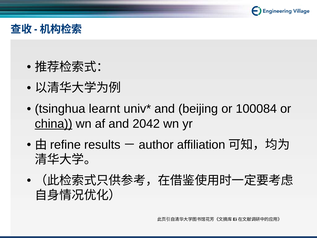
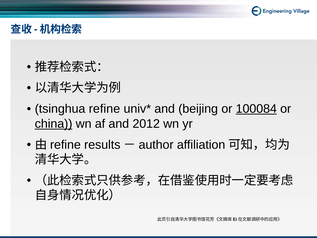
tsinghua learnt: learnt -> refine (104, 109)
100084 underline: none -> present (256, 109)
2042: 2042 -> 2012 (146, 124)
